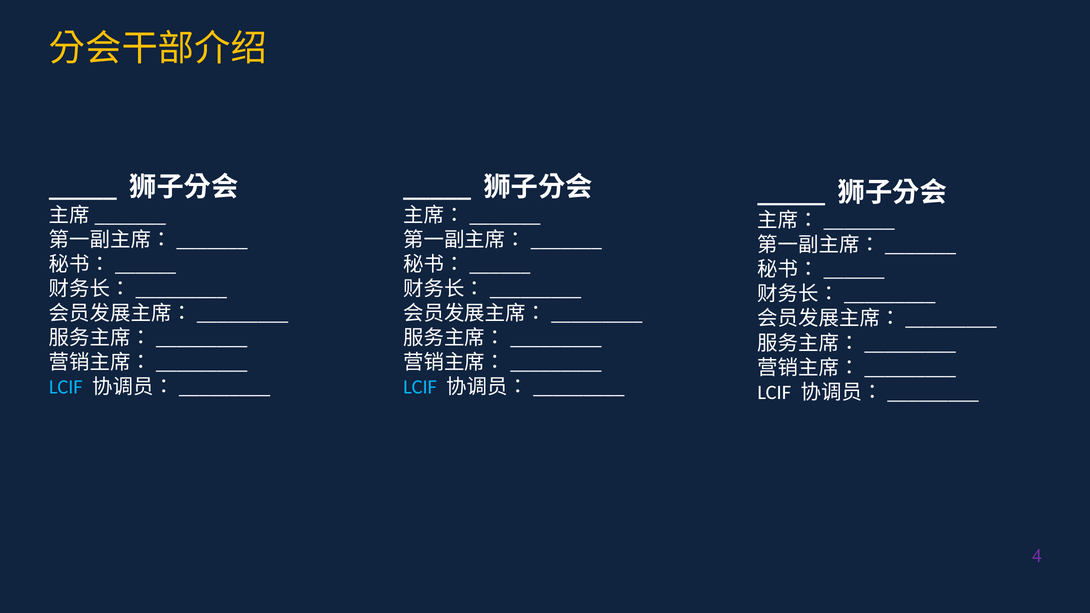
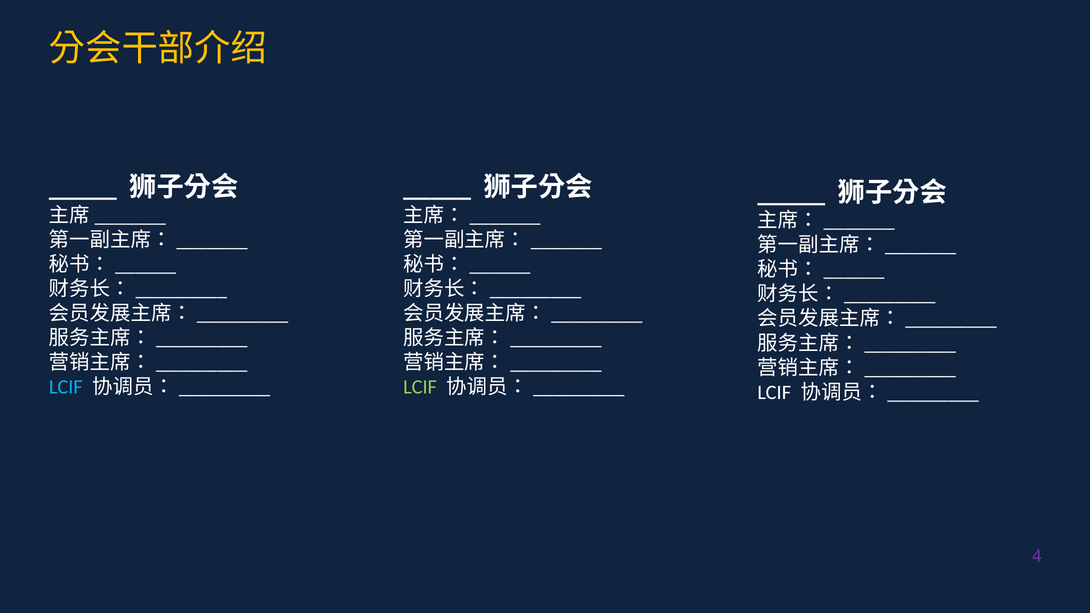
LCIF colour: light blue -> light green (420, 387)
